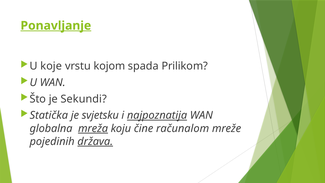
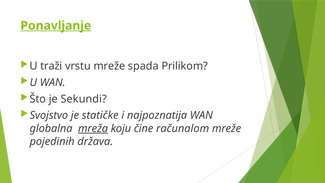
koje: koje -> traži (51, 66)
vrstu kojom: kojom -> mreže (109, 66)
Statička: Statička -> Svojstvo (49, 115)
svjetsku: svjetsku -> statičke (100, 115)
najpoznatija underline: present -> none (157, 115)
država underline: present -> none (95, 141)
